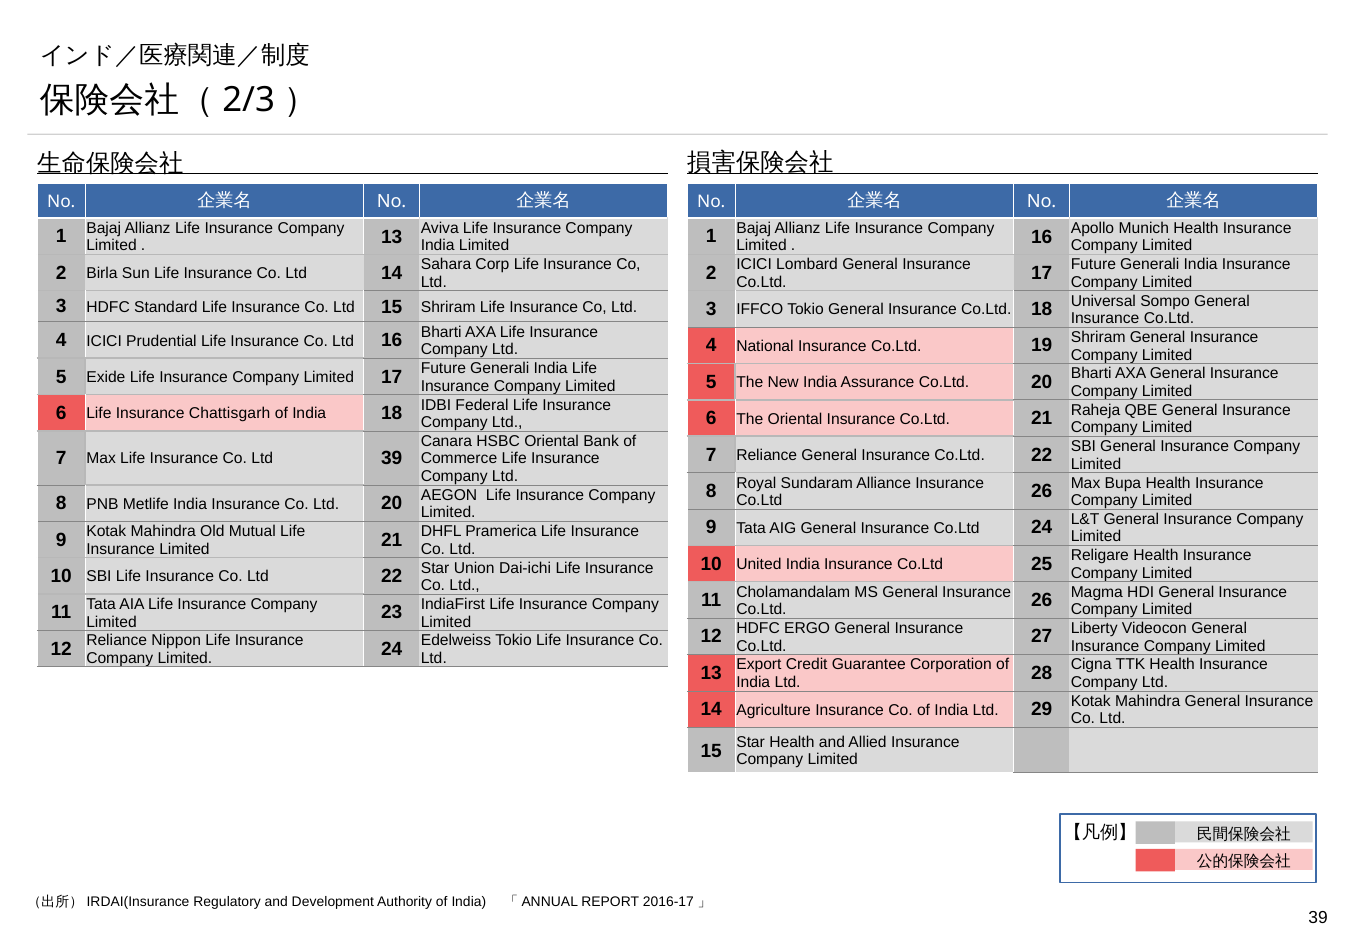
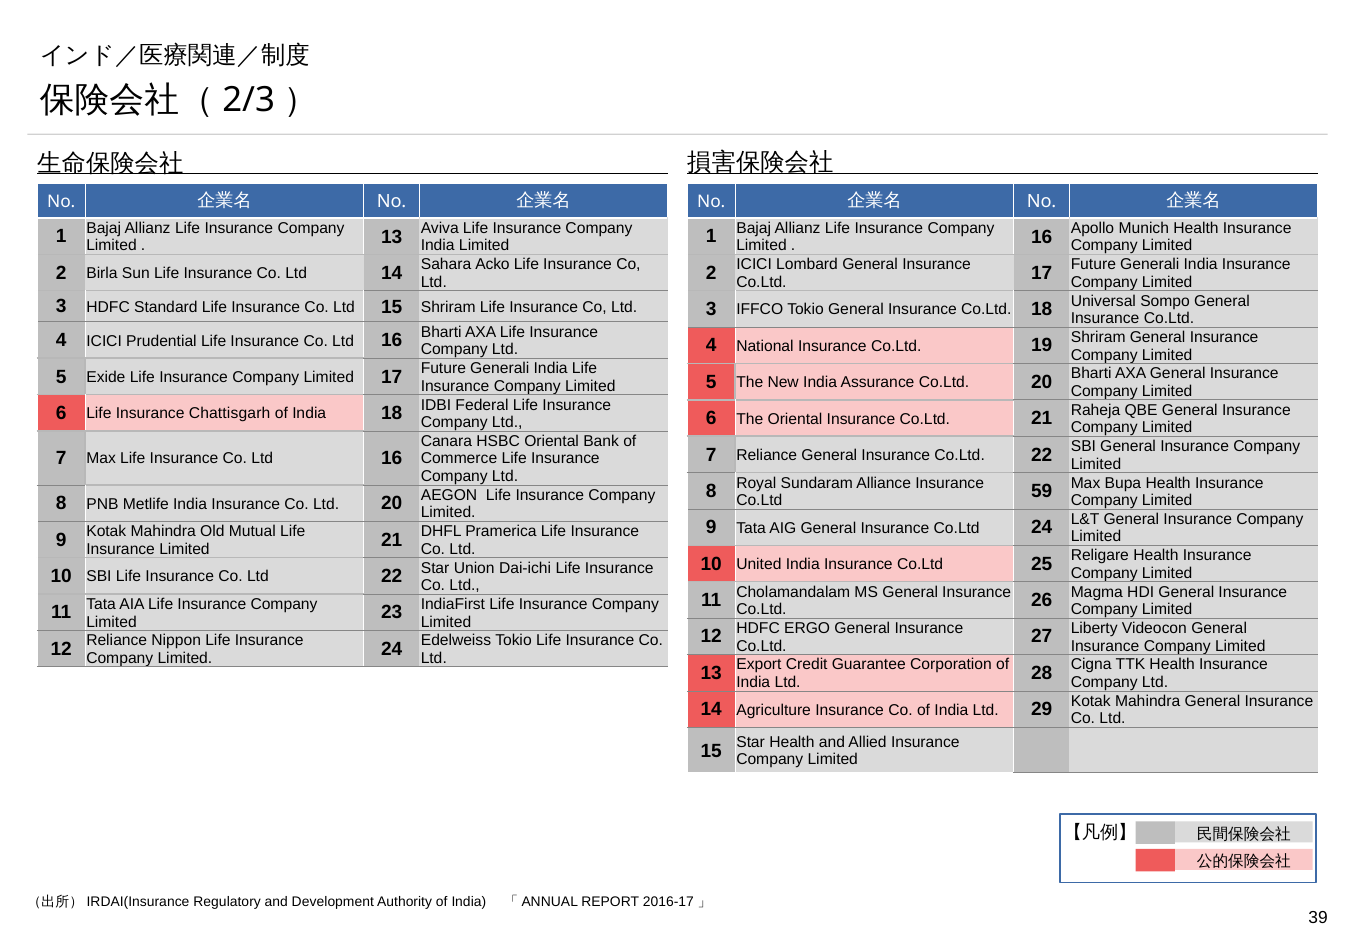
Corp: Corp -> Acko (492, 265)
39: 39 -> 16 (392, 458)
26: 26 -> 59 (1042, 491)
